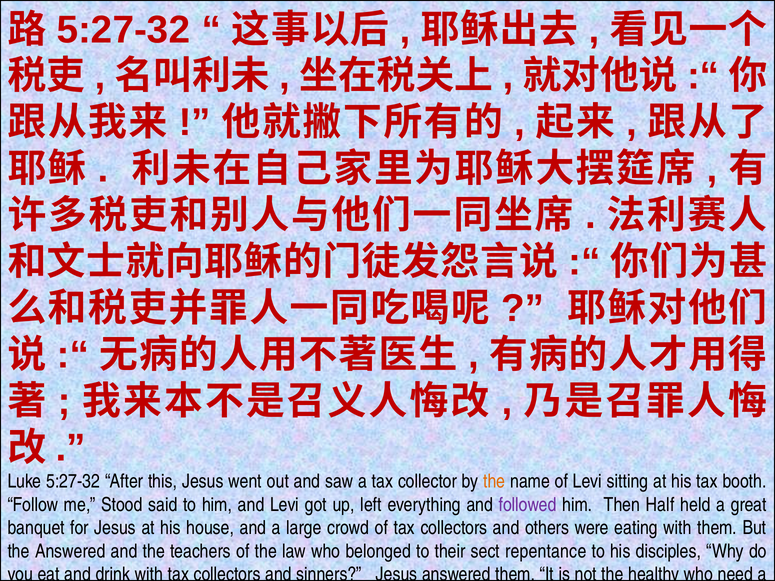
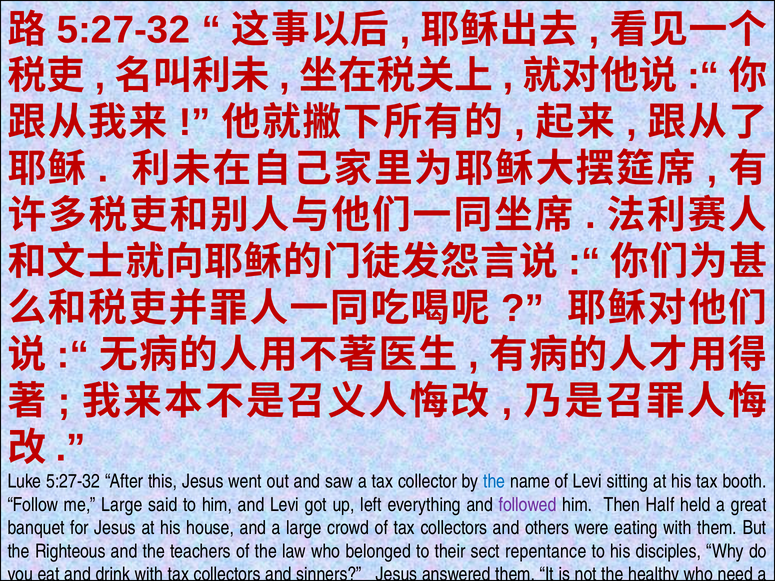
the colour: orange -> blue (494, 482)
me Stood: Stood -> Large (122, 505)
Answered: Answered -> Righteous (70, 552)
